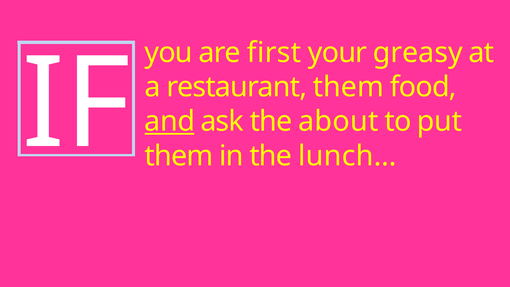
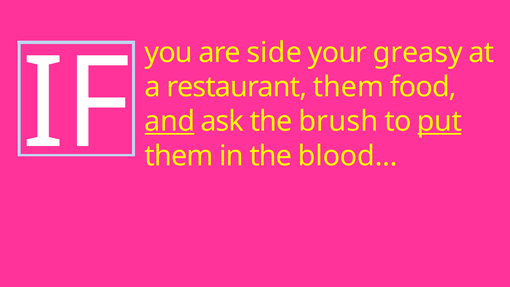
first: first -> side (274, 53)
about: about -> brush (338, 121)
put underline: none -> present (440, 121)
lunch…: lunch… -> blood… (348, 156)
